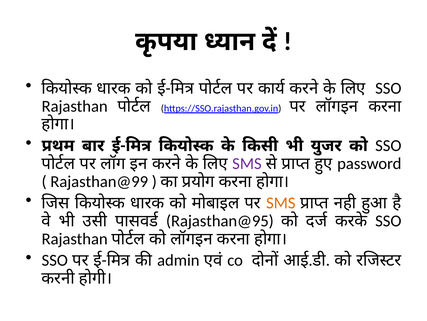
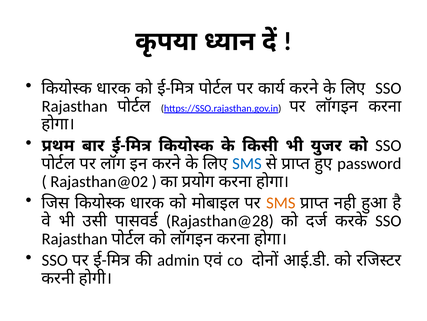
SMS colour: purple -> blue (247, 163)
Rajasthan@99: Rajasthan@99 -> Rajasthan@02 (99, 181)
Rajasthan@95: Rajasthan@95 -> Rajasthan@28 (220, 220)
